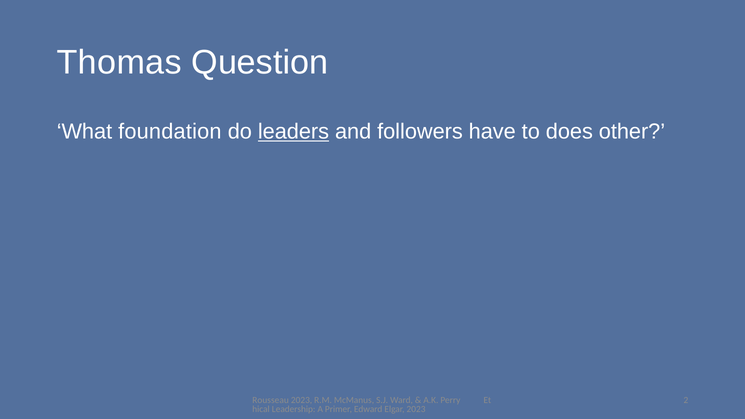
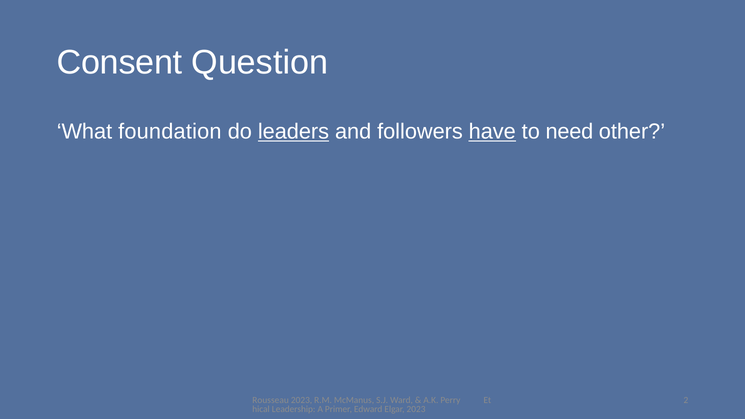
Thomas: Thomas -> Consent (120, 63)
have underline: none -> present (492, 132)
does: does -> need (569, 132)
